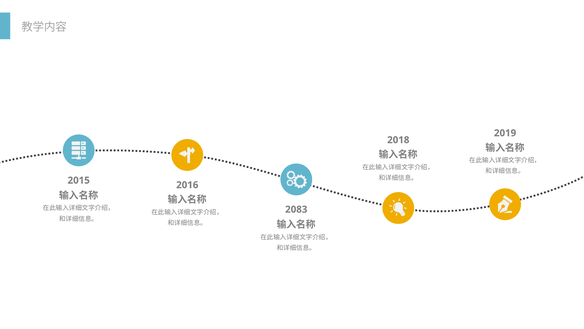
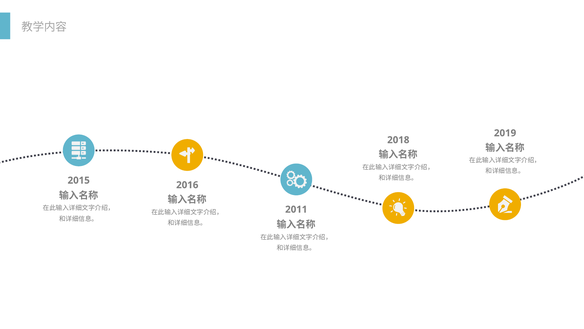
2083: 2083 -> 2011 (296, 209)
